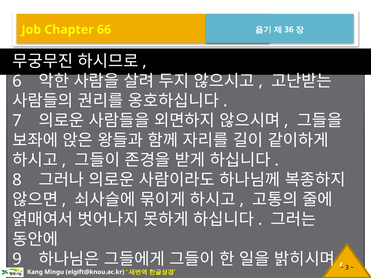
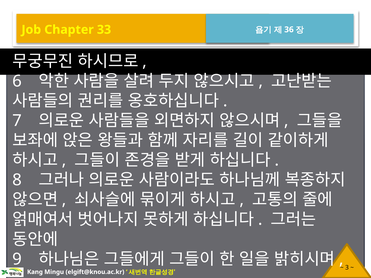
66: 66 -> 33 (104, 30)
